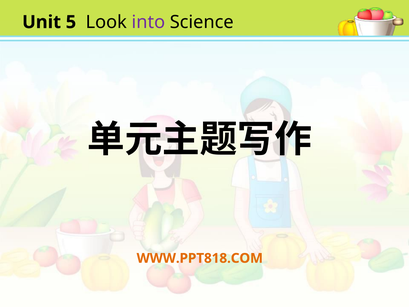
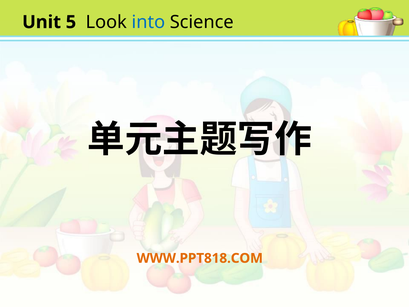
into colour: purple -> blue (148, 22)
